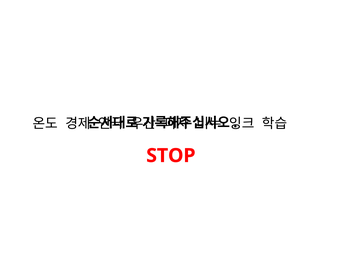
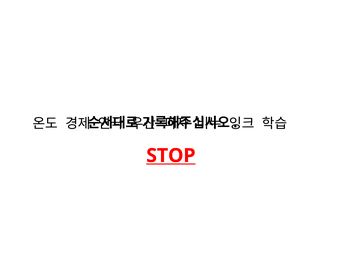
STOP underline: none -> present (171, 156)
